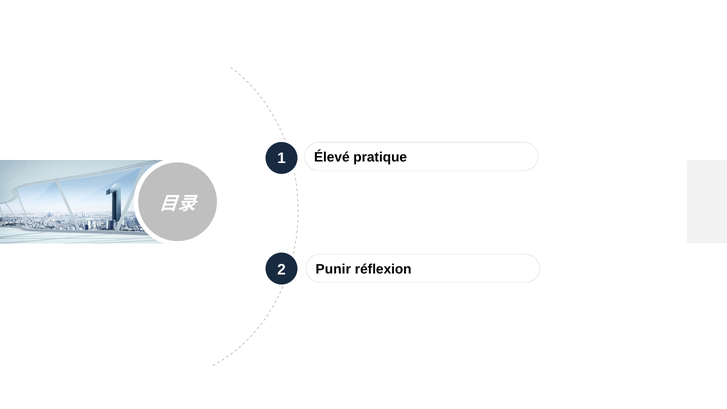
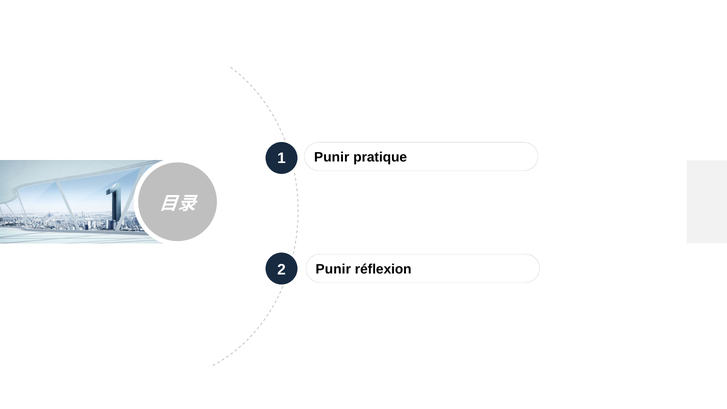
1 Élevé: Élevé -> Punir (332, 157)
